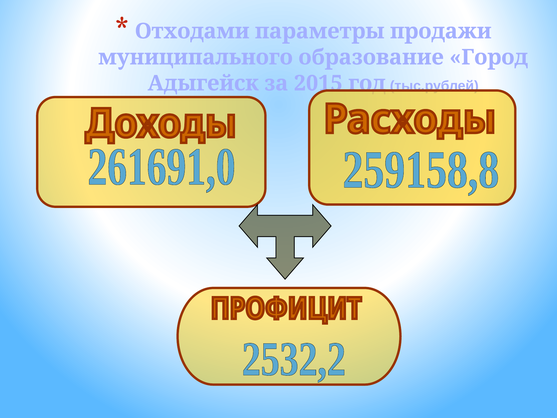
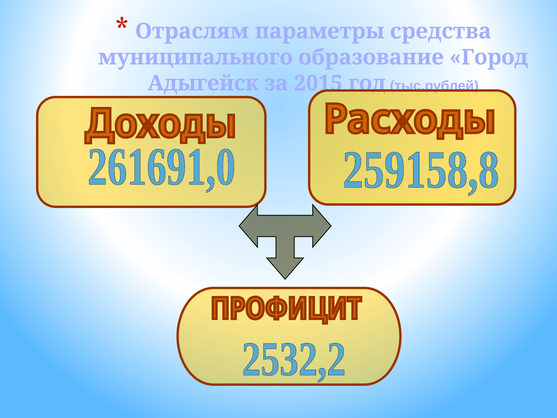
Отходами: Отходами -> Отраслям (192, 31)
продажи: продажи -> средства (441, 31)
